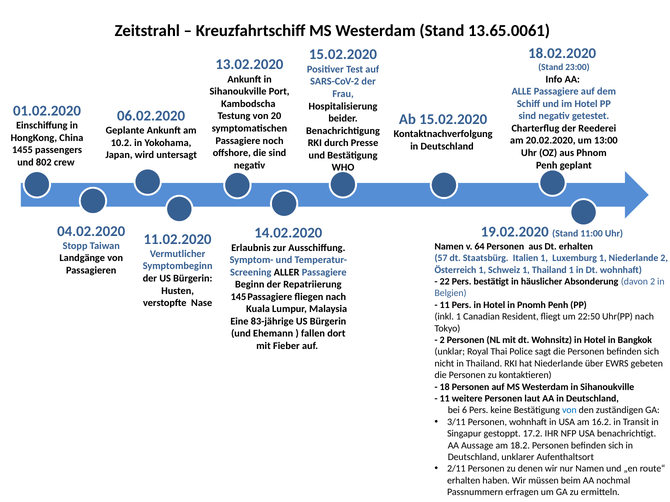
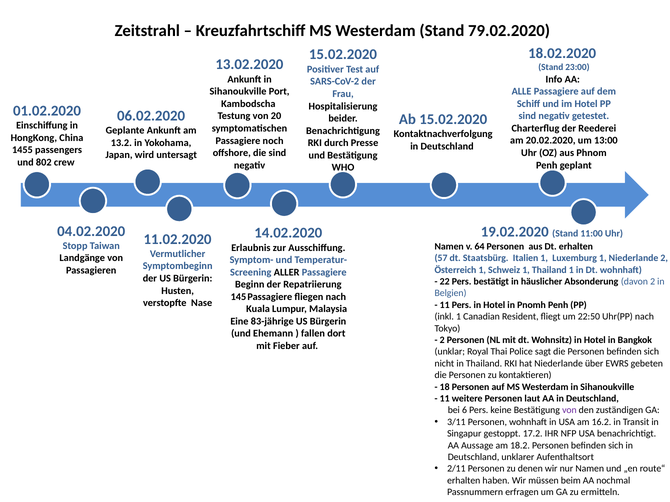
13.65.0061: 13.65.0061 -> 79.02.2020 (509, 31)
10.2: 10.2 -> 13.2 (121, 143)
von colour: blue -> purple (569, 411)
